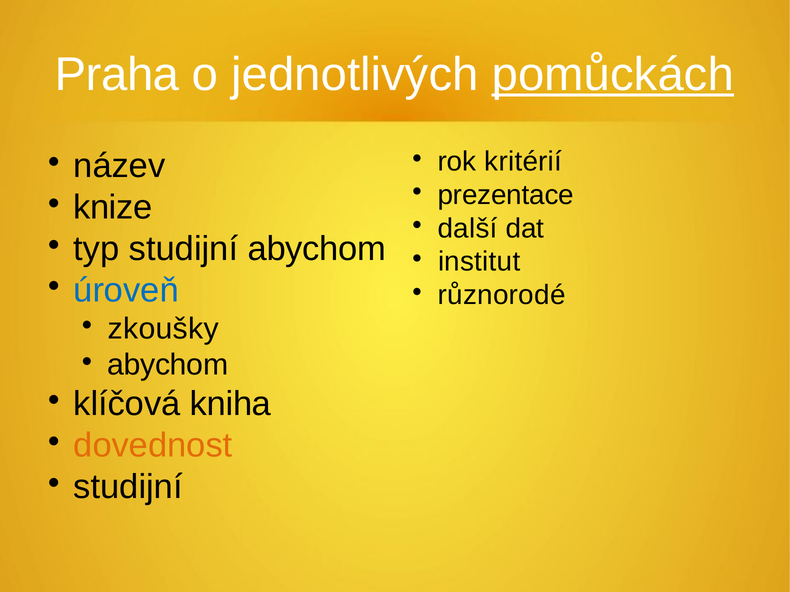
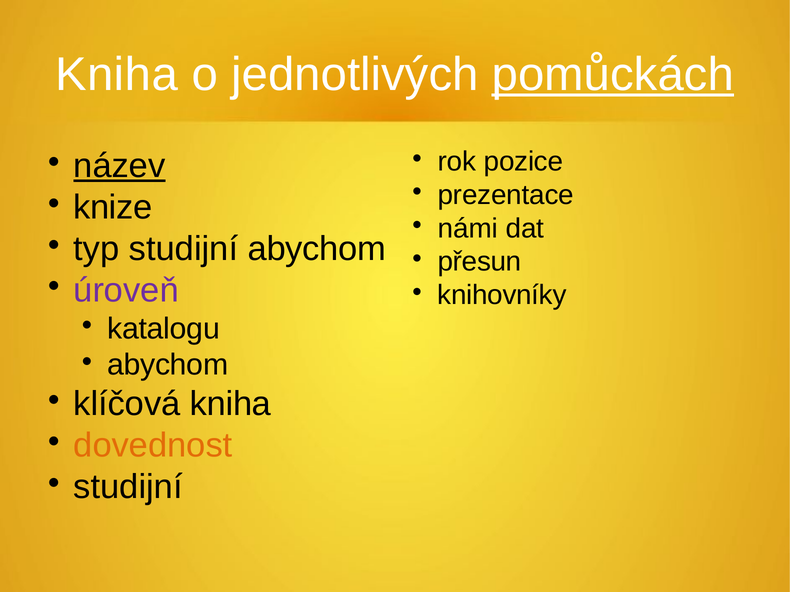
Praha: Praha -> Kniha (117, 75)
kritérií: kritérií -> pozice (524, 162)
název underline: none -> present (119, 166)
další: další -> námi (468, 229)
institut: institut -> přesun (480, 262)
úroveň colour: blue -> purple (126, 290)
různorodé: různorodé -> knihovníky (502, 295)
zkoušky: zkoušky -> katalogu (164, 329)
